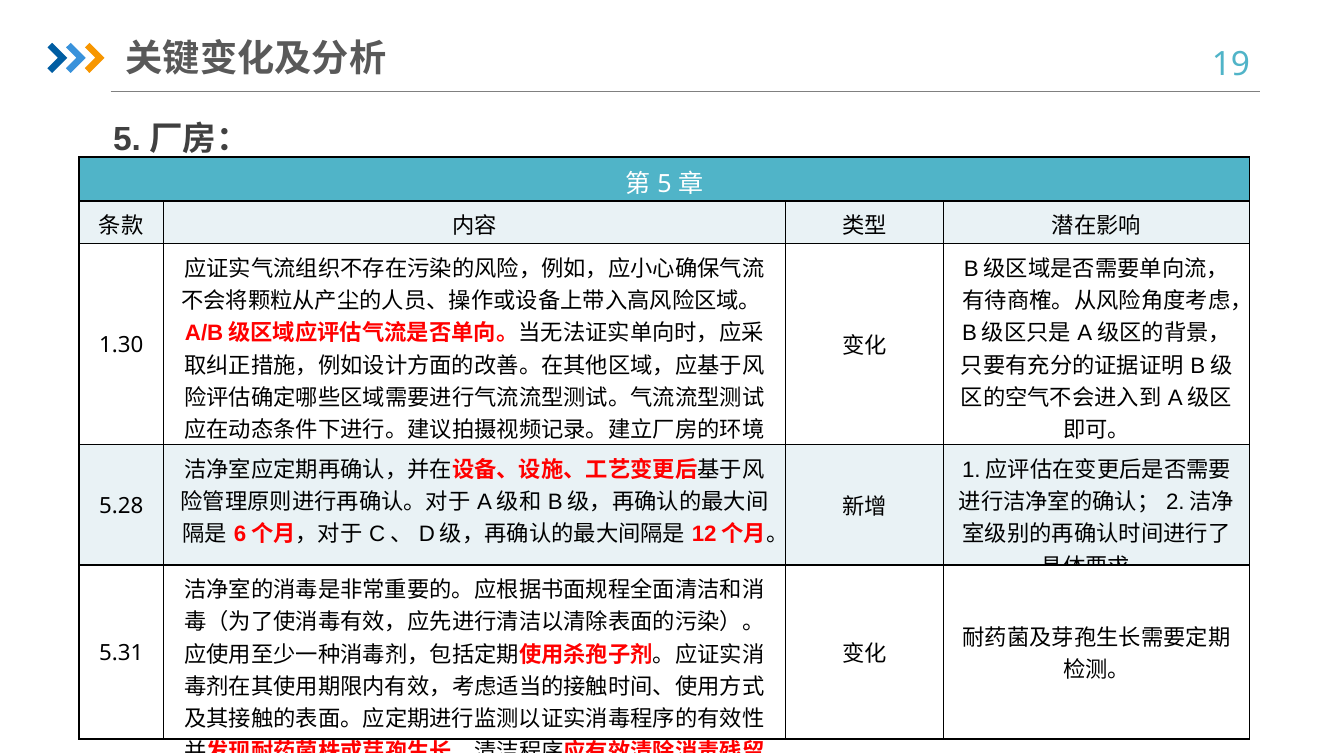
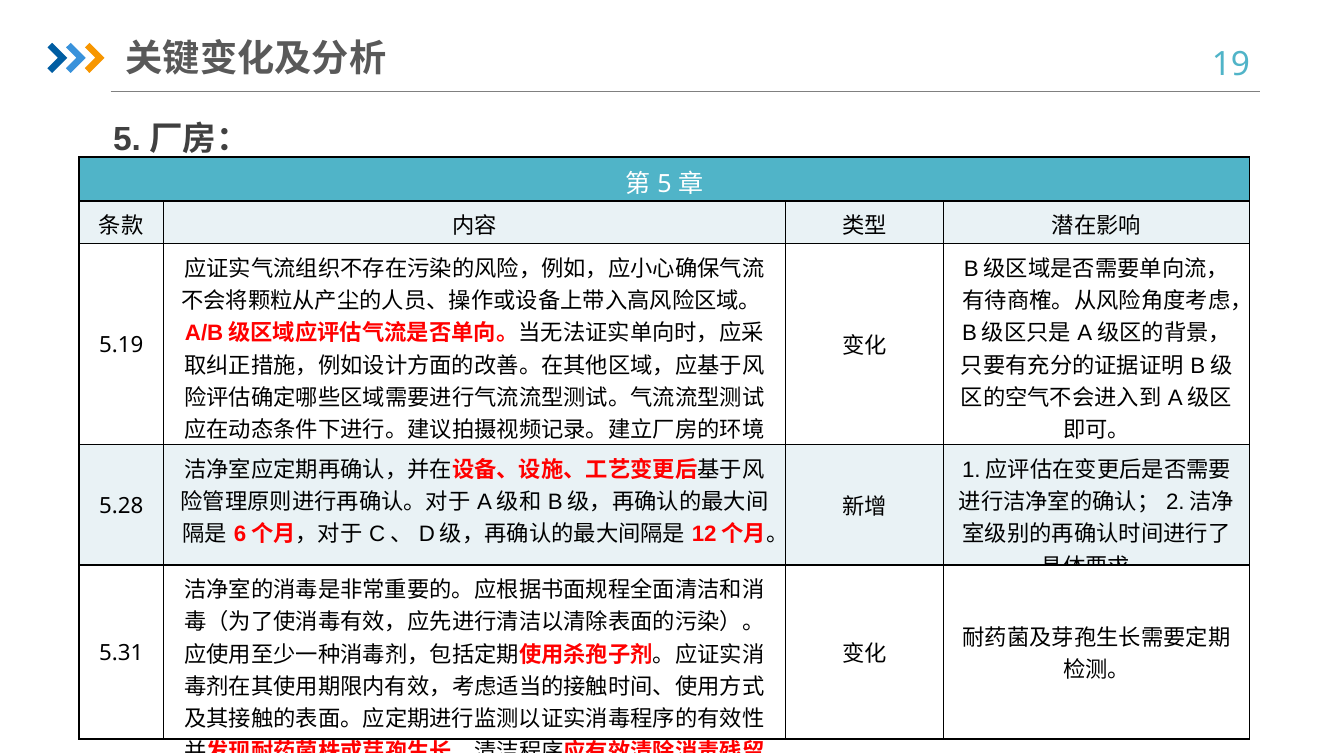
1.30: 1.30 -> 5.19 (121, 345)
